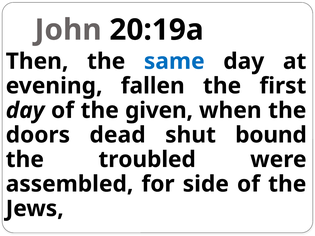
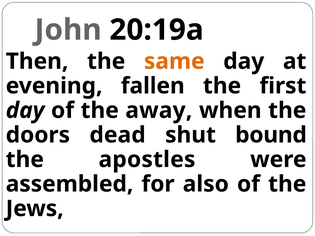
same colour: blue -> orange (174, 61)
given: given -> away (159, 111)
troubled: troubled -> apostles (147, 160)
side: side -> also (206, 184)
